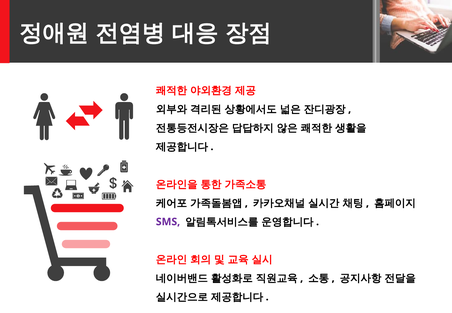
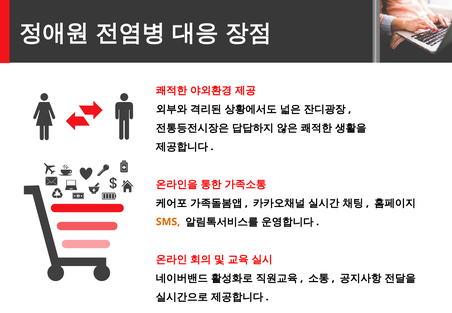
SMS colour: purple -> orange (168, 222)
